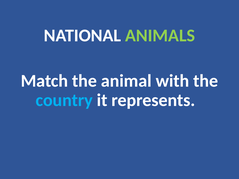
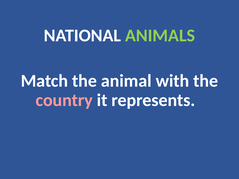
country colour: light blue -> pink (64, 100)
